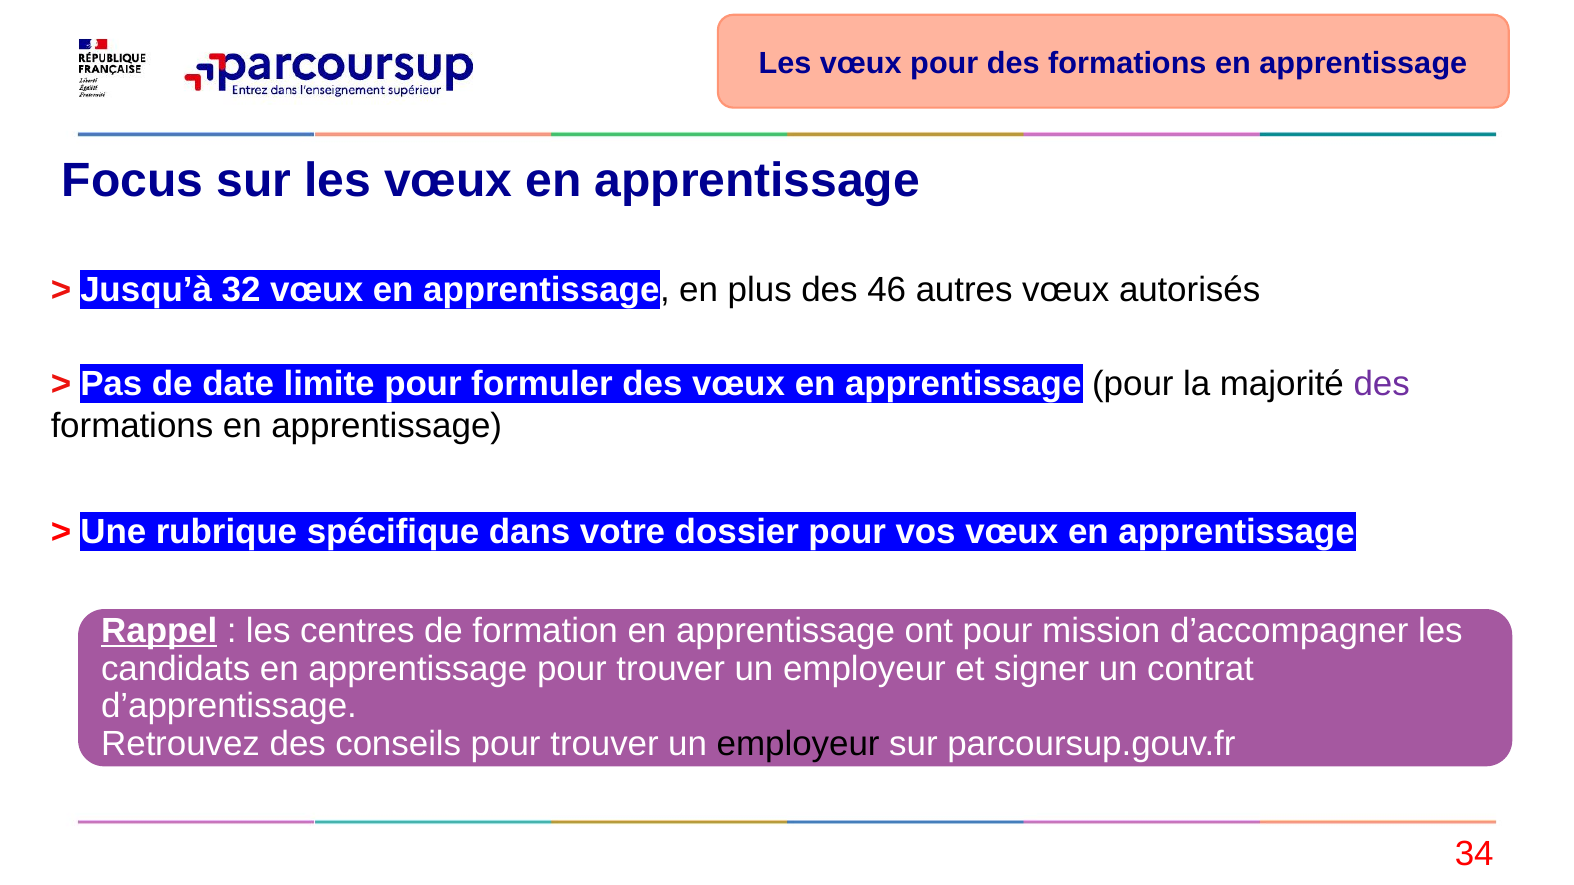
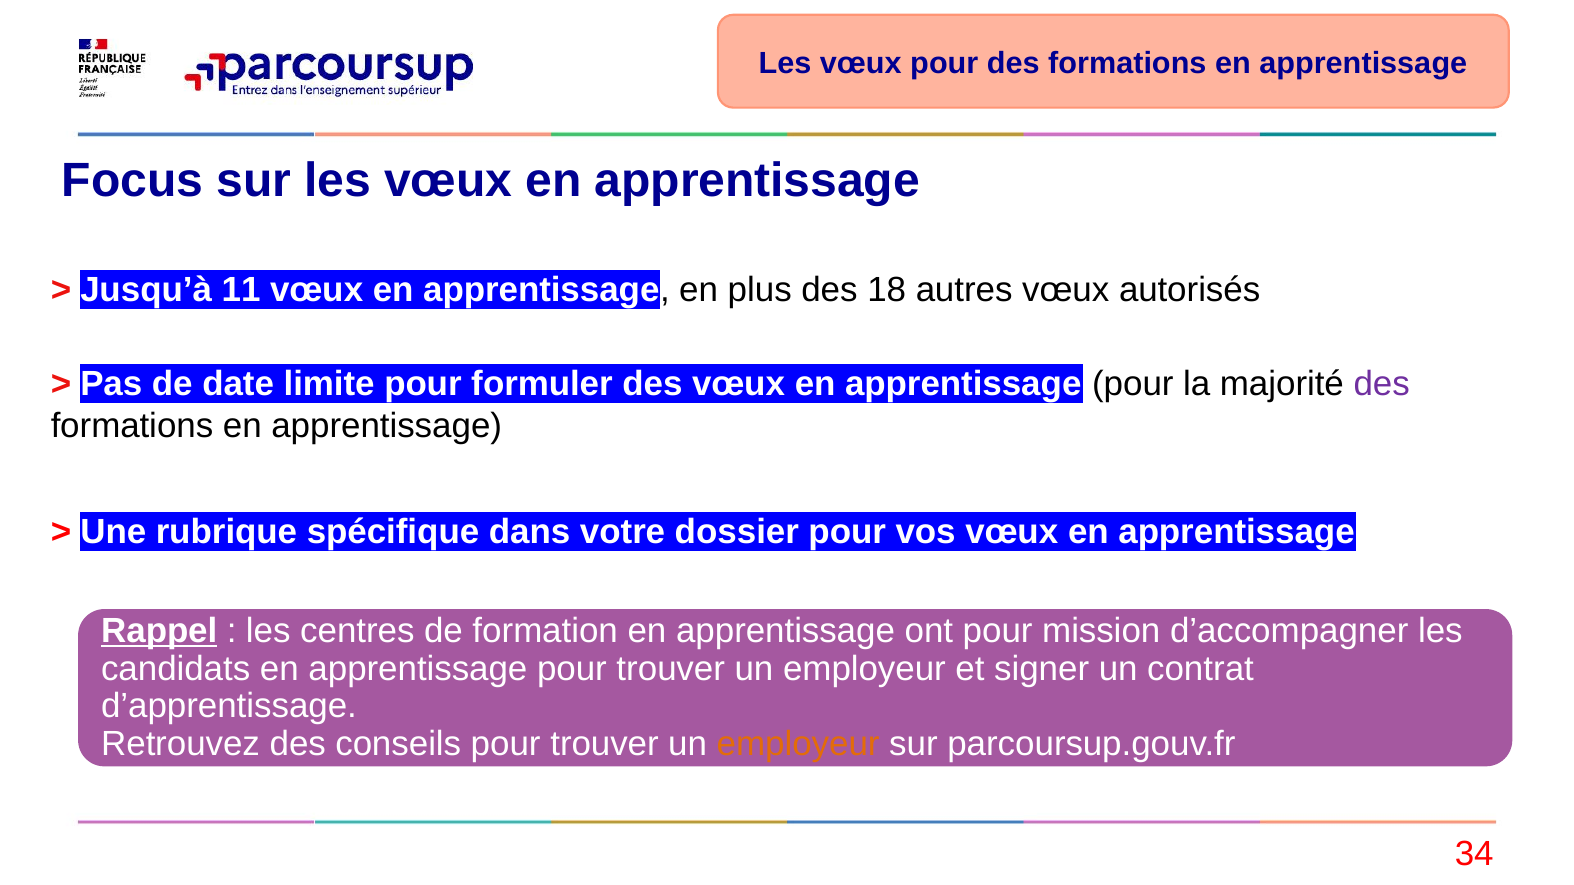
32: 32 -> 11 (241, 290)
46: 46 -> 18 (887, 290)
employeur colour: black -> orange (798, 744)
